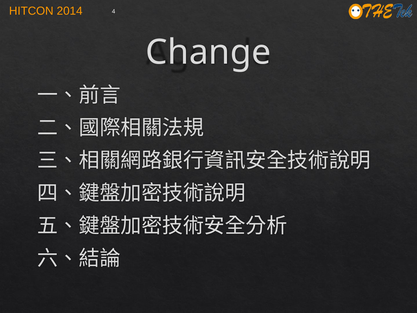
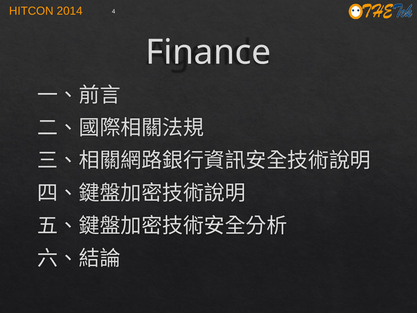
Change: Change -> Finance (208, 52)
